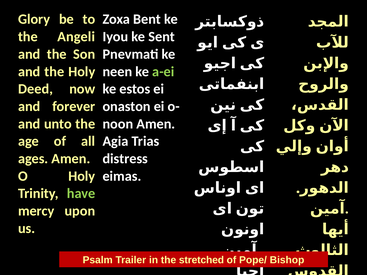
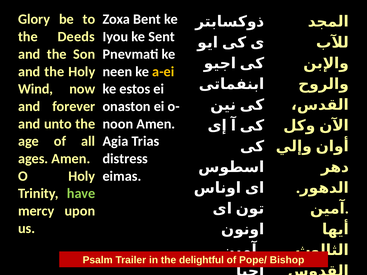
Angeli: Angeli -> Deeds (76, 37)
a-ei colour: light green -> yellow (163, 72)
Deed: Deed -> Wind (36, 89)
stretched: stretched -> delightful (201, 260)
